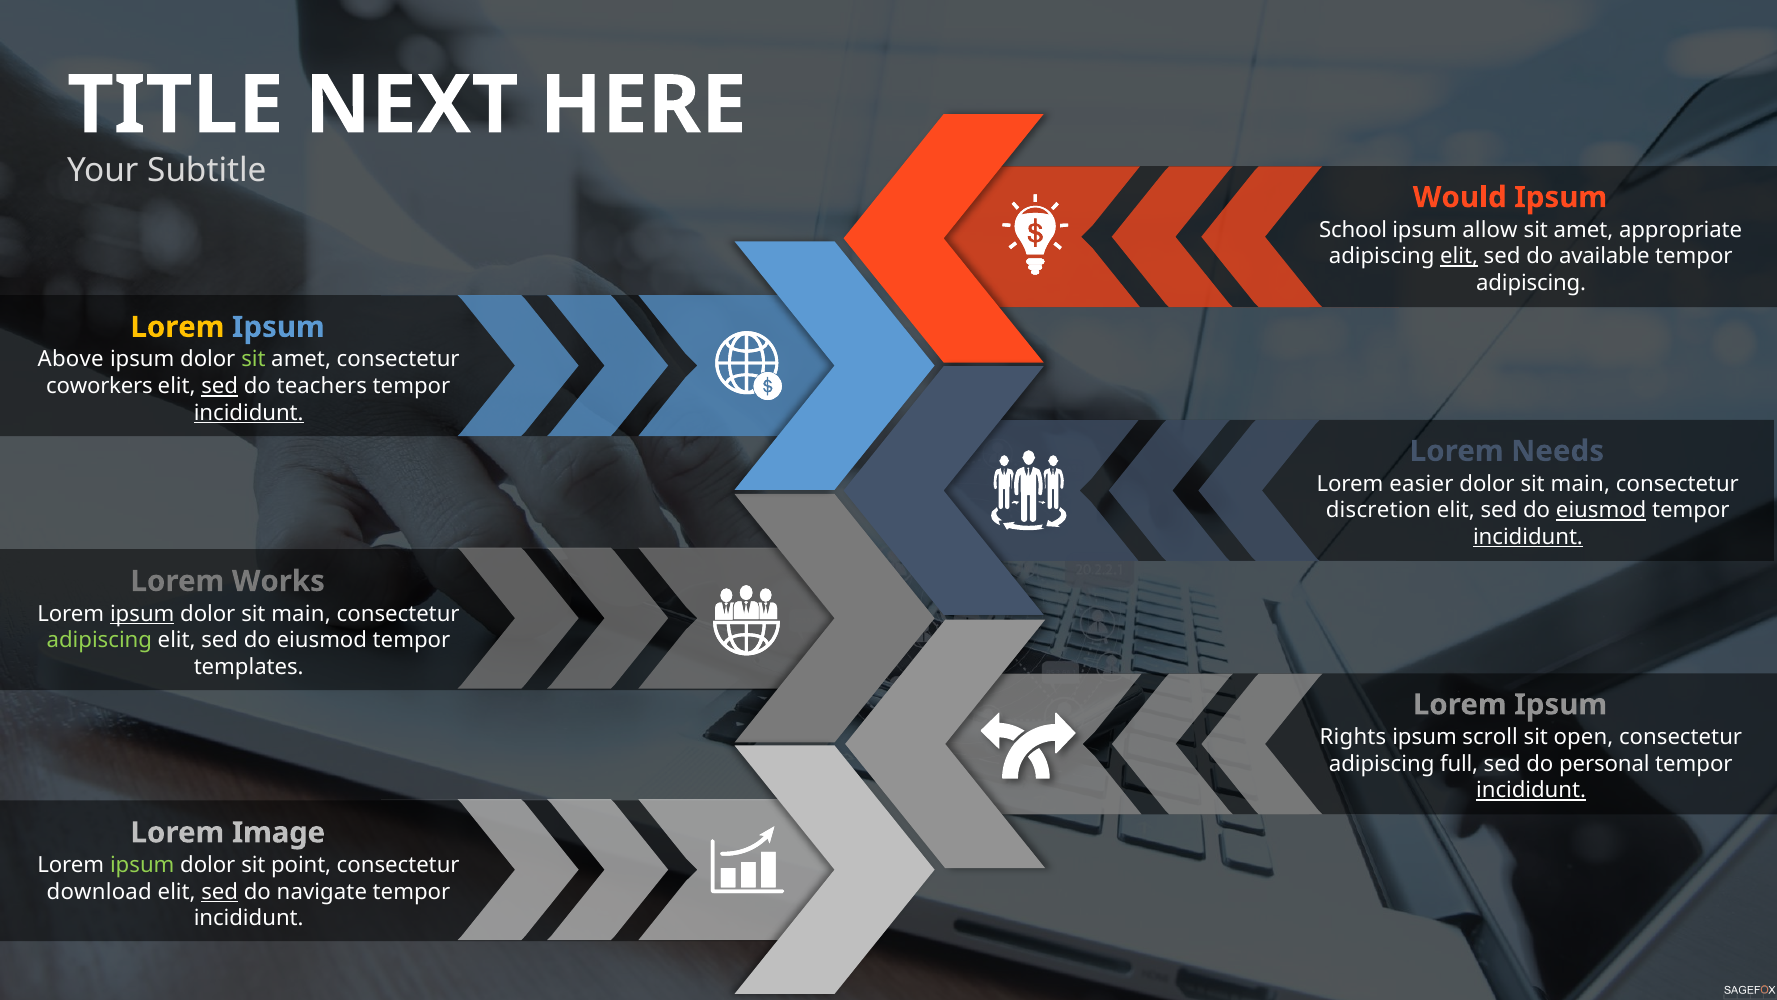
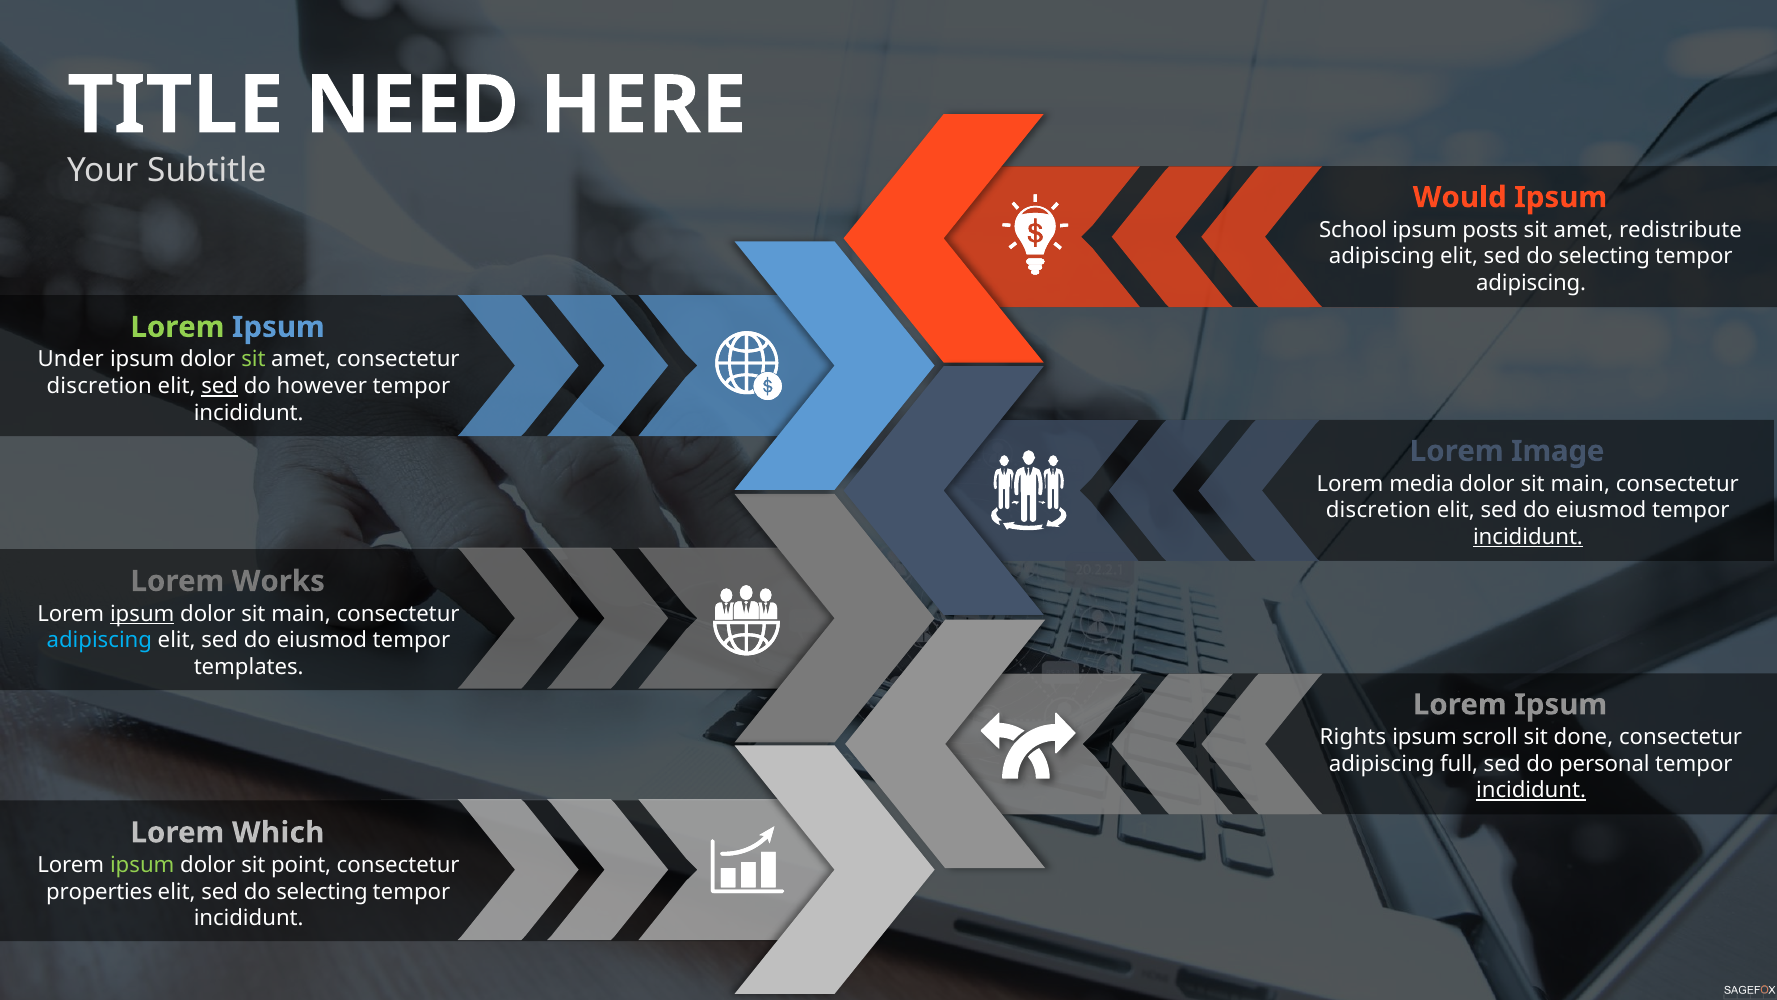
NEXT: NEXT -> NEED (412, 105)
allow: allow -> posts (1490, 230)
appropriate: appropriate -> redistribute (1680, 230)
elit underline: present -> none (1459, 256)
available: available -> selecting (1604, 256)
Lorem colour: yellow -> light green (177, 327)
Above: Above -> Under (71, 359)
coworkers: coworkers -> discretion (99, 386)
teachers: teachers -> however (322, 386)
incididunt underline: present -> none (249, 413)
Needs: Needs -> Image (1558, 451)
easier: easier -> media (1422, 483)
eiusmod underline: present -> none (1601, 510)
adipiscing colour: light green -> light blue (99, 640)
open: open -> done (1583, 737)
Image: Image -> Which (278, 832)
download: download -> properties (99, 891)
sed underline: present -> none (220, 891)
navigate: navigate -> selecting (322, 891)
